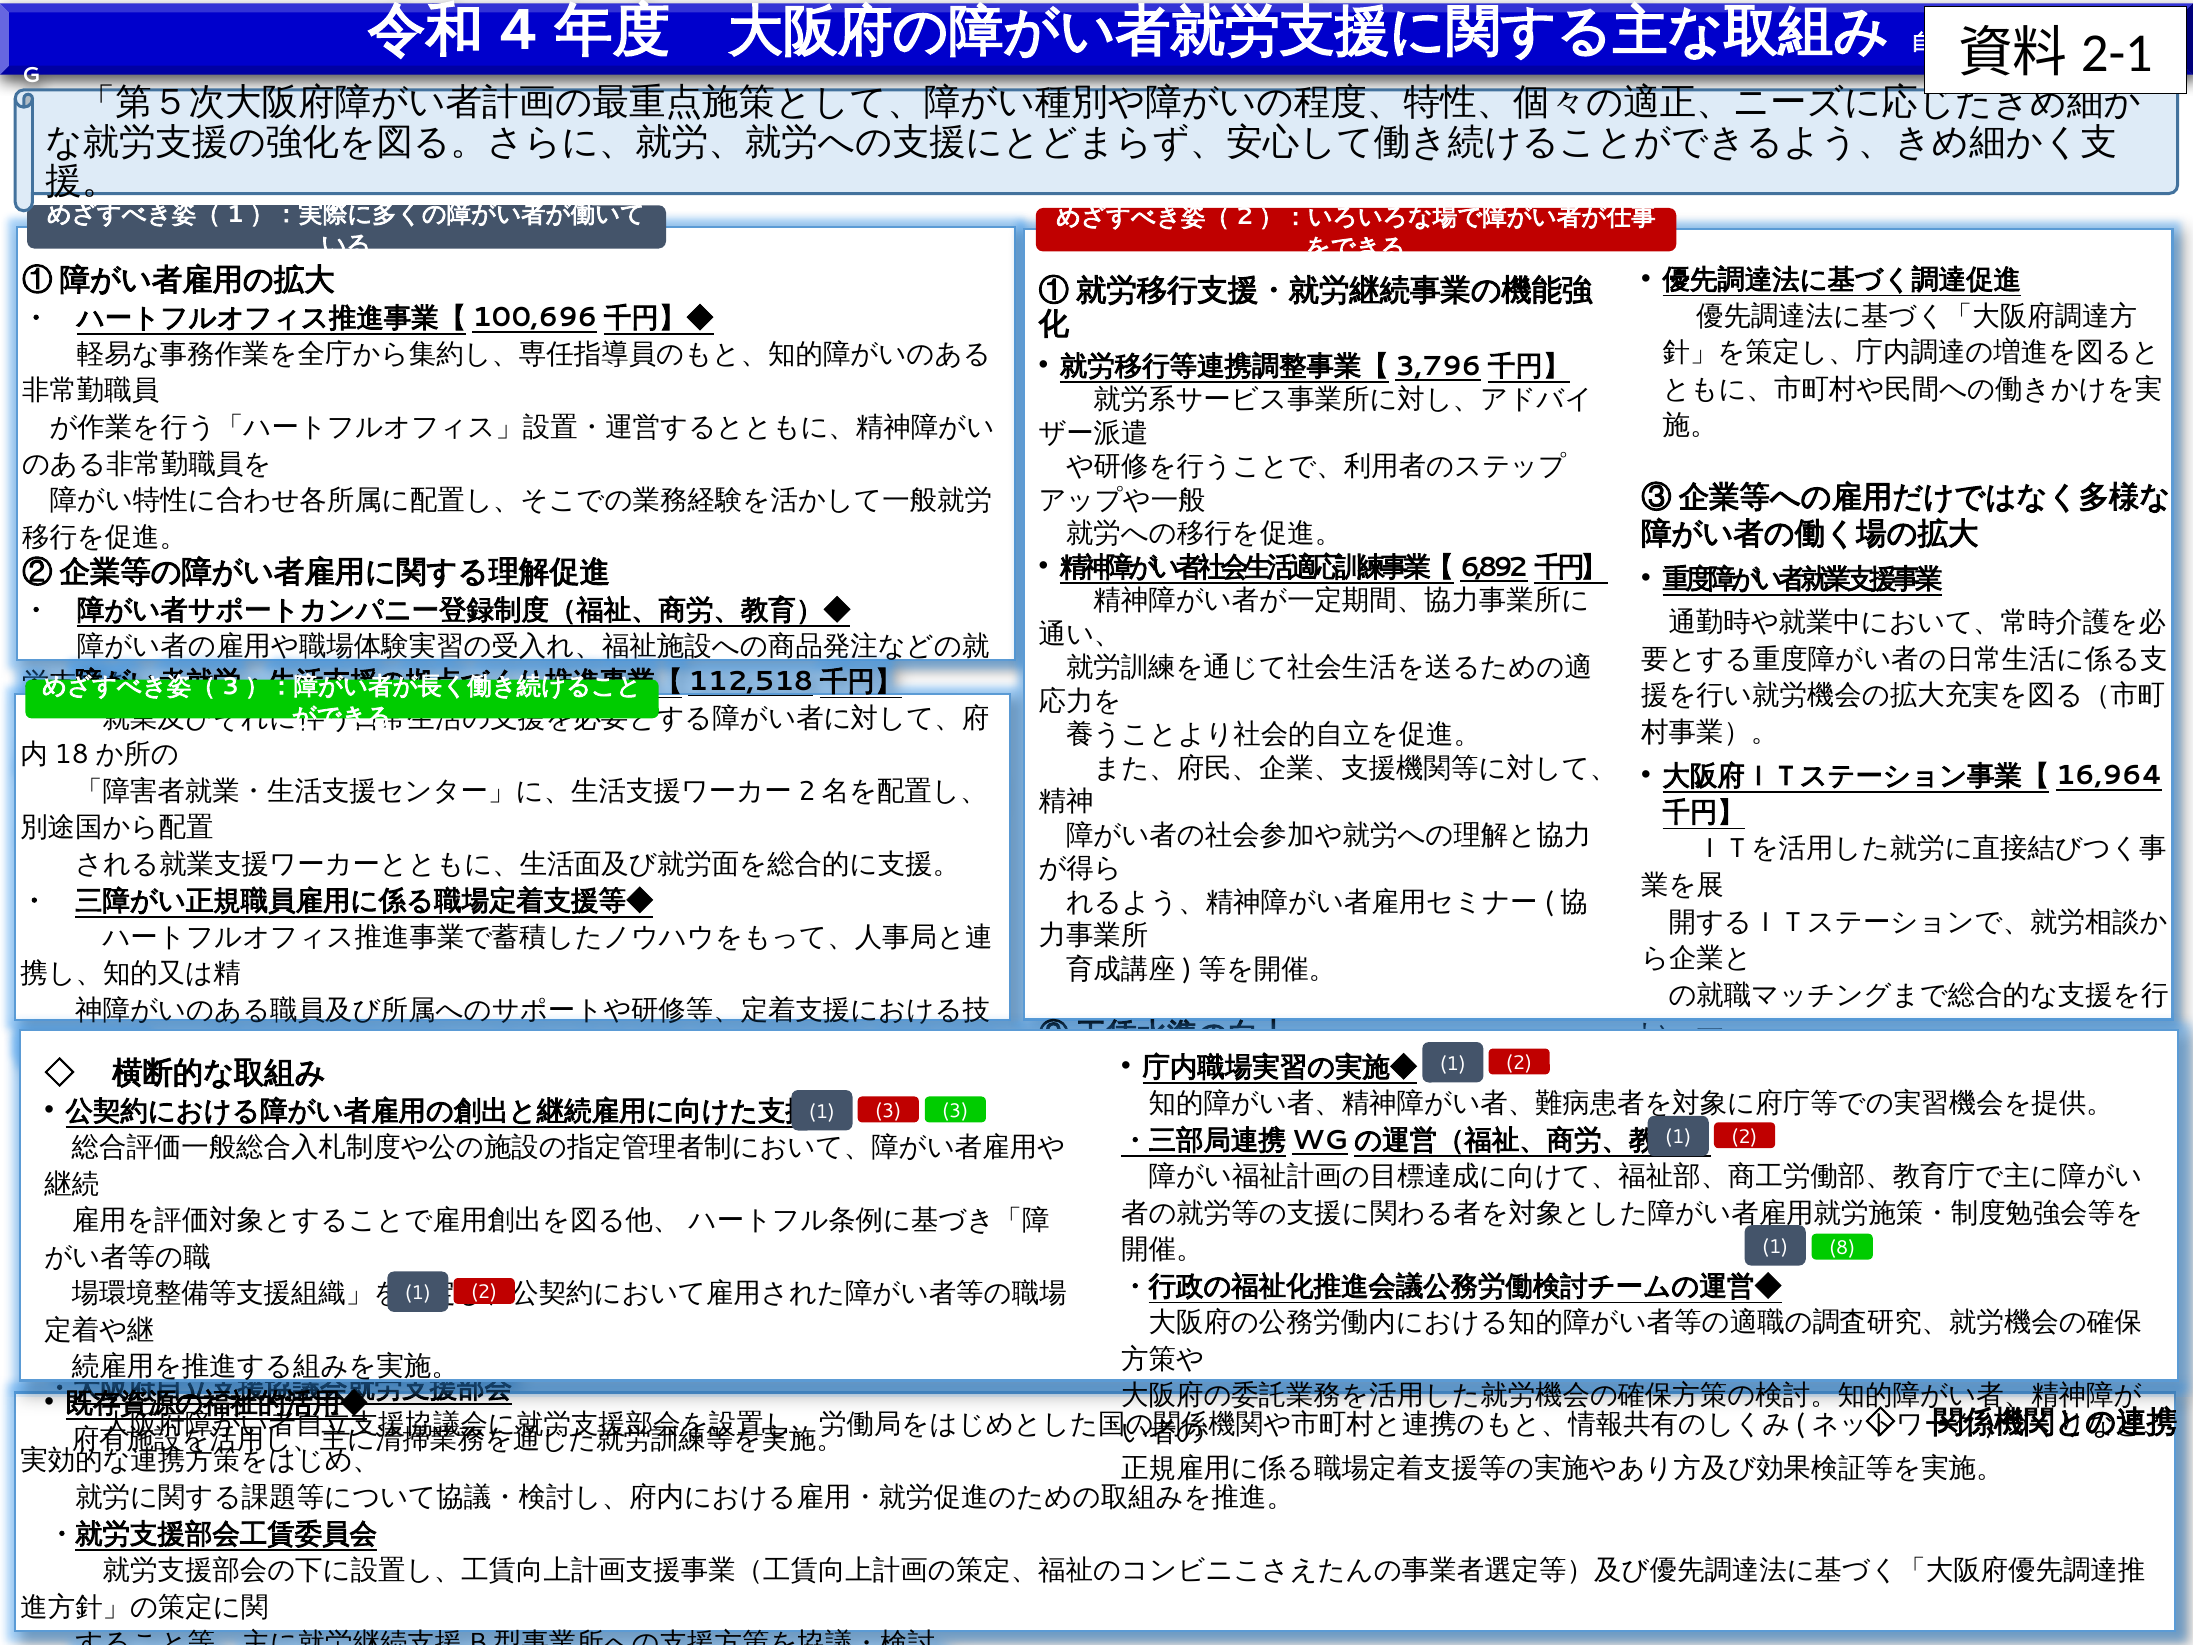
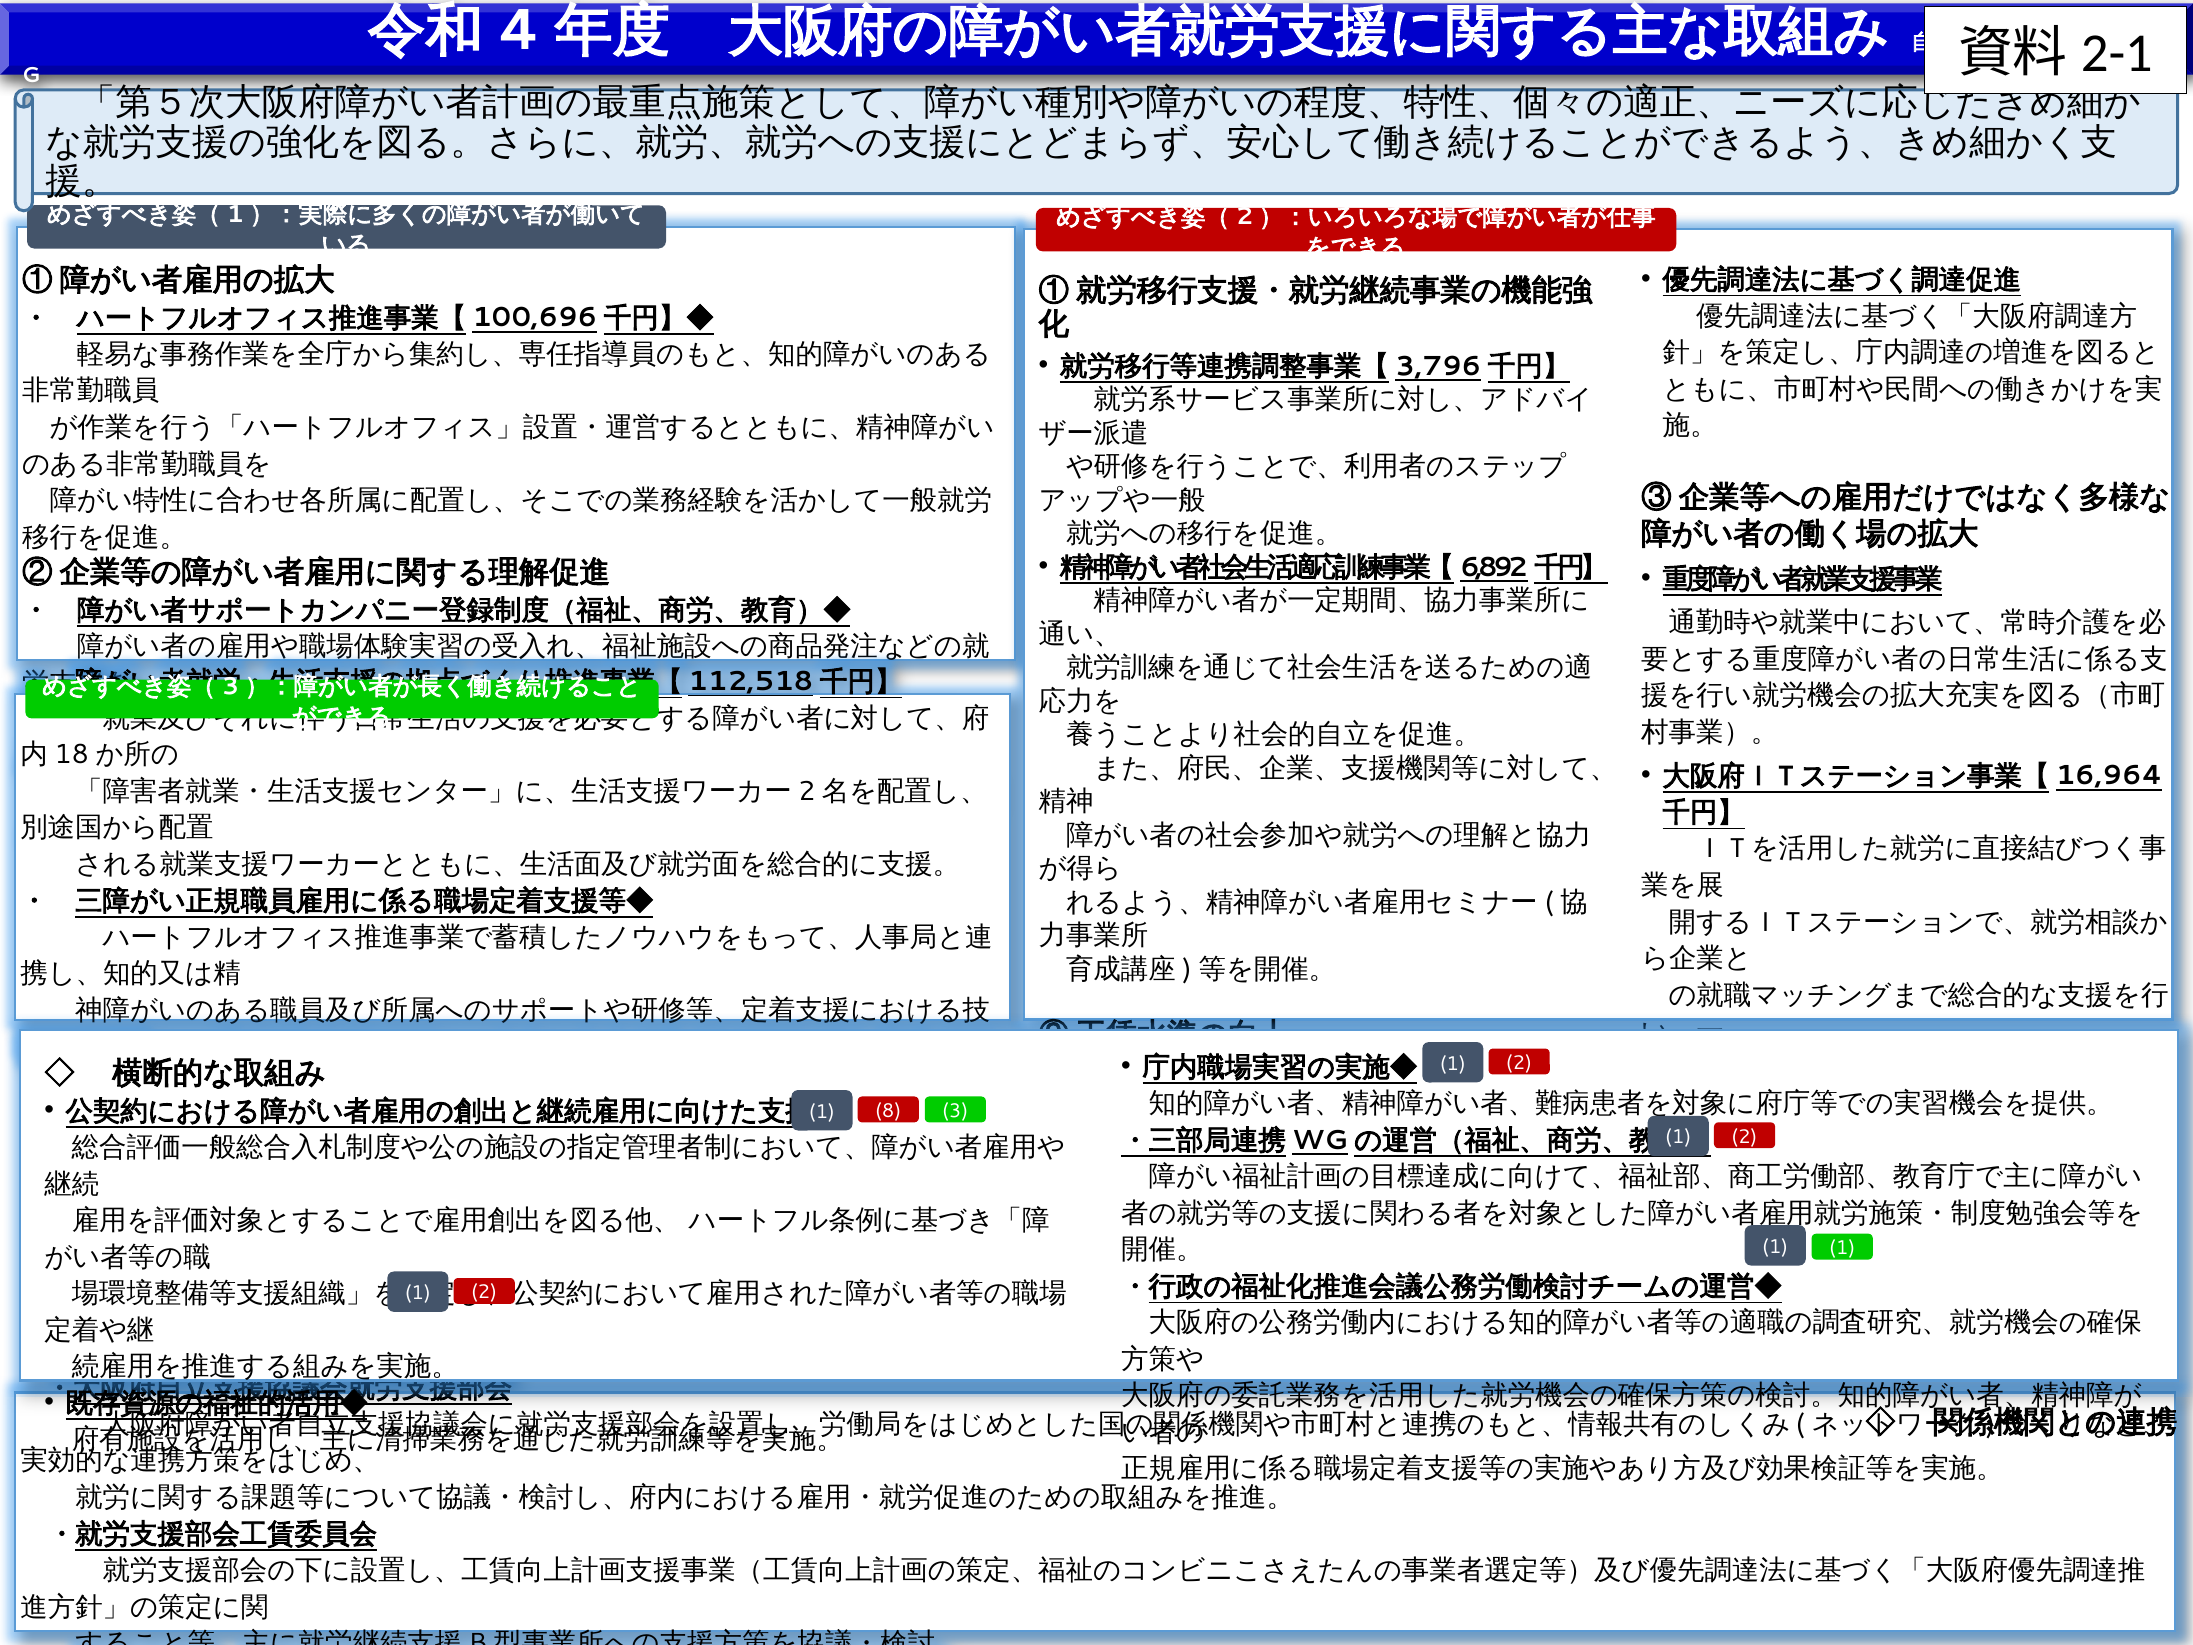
3: 3 -> 8 (888, 1111)
1 8: 8 -> 1 (1842, 1248)
